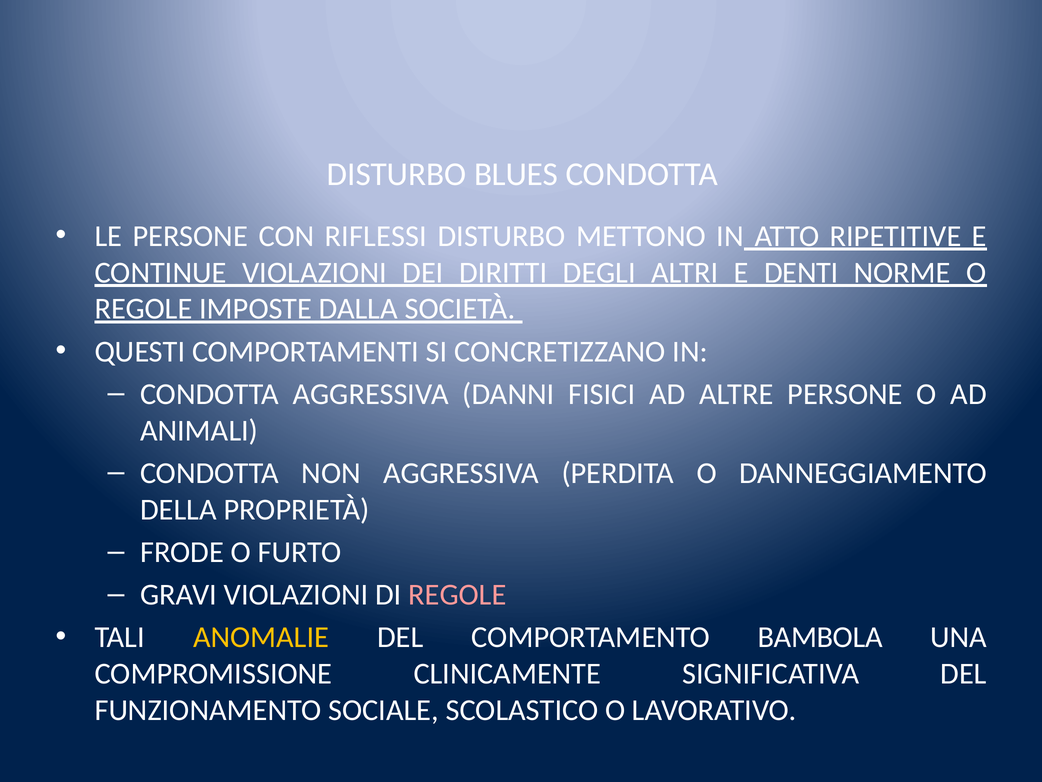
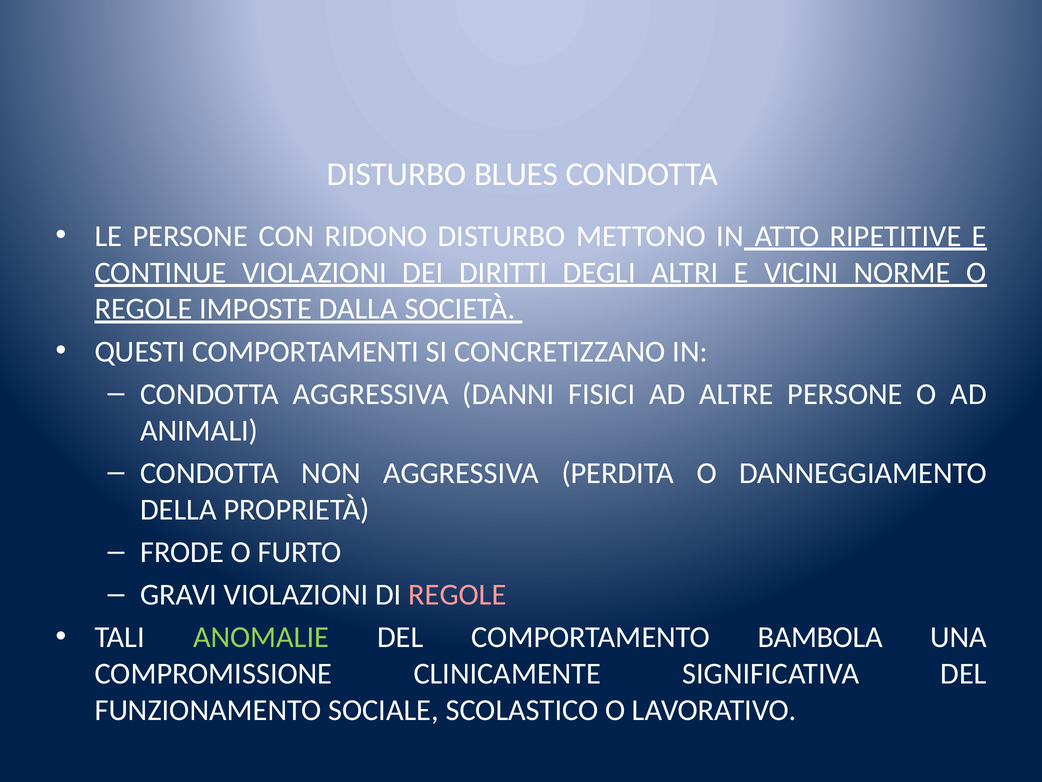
RIFLESSI: RIFLESSI -> RIDONO (376, 236)
DENTI: DENTI -> VICINI (801, 272)
ANOMALIE colour: yellow -> light green (261, 637)
